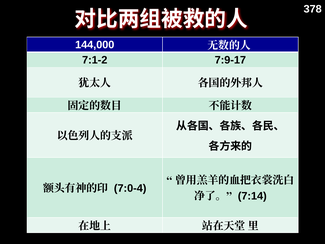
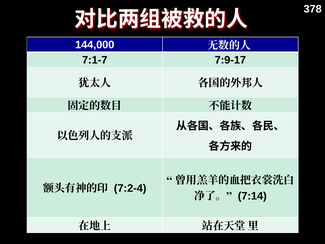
7:1-2: 7:1-2 -> 7:1-7 (95, 60)
7:0-4: 7:0-4 -> 7:2-4 (130, 188)
